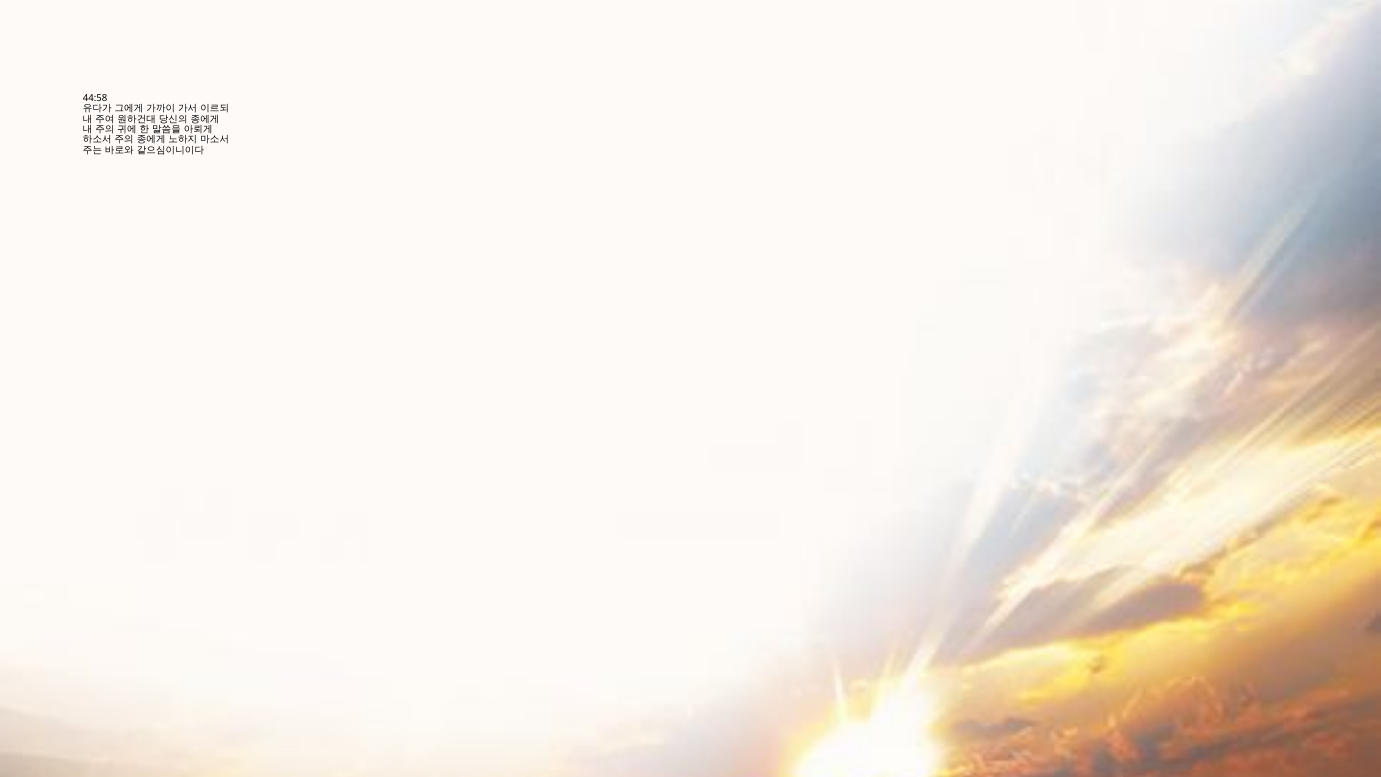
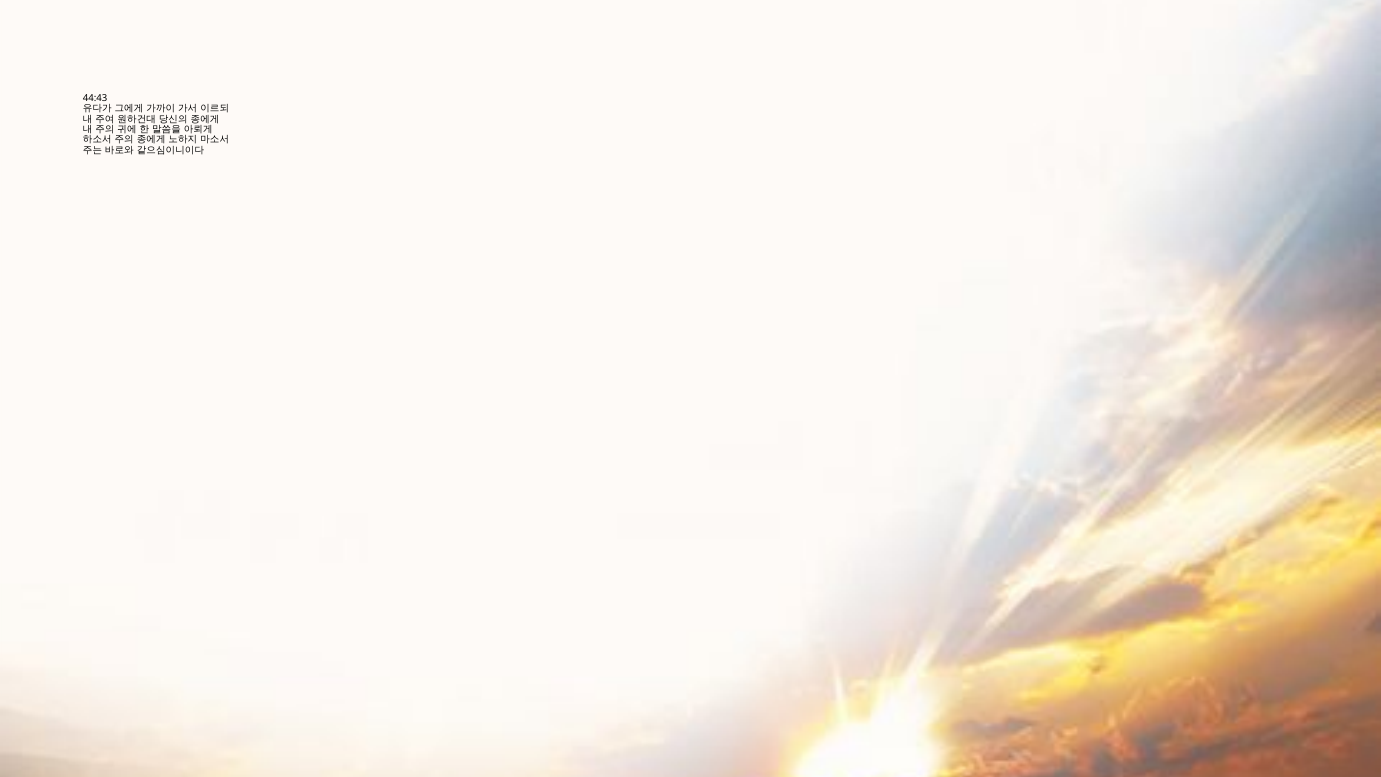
44:58: 44:58 -> 44:43 (95, 98)
